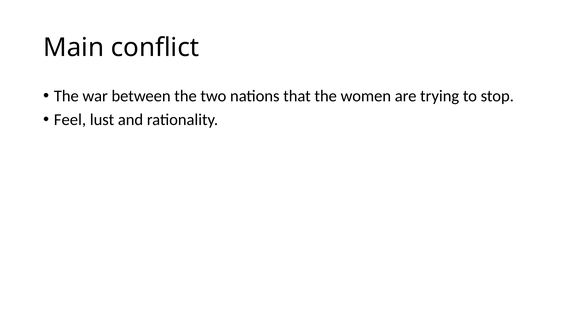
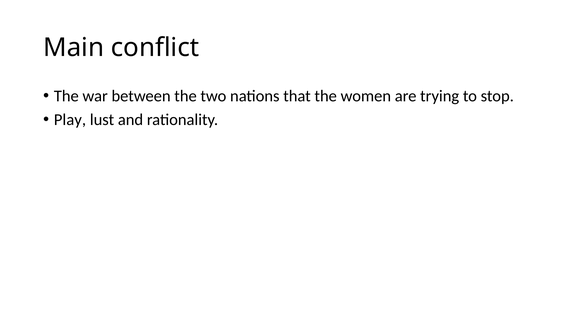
Feel: Feel -> Play (70, 120)
